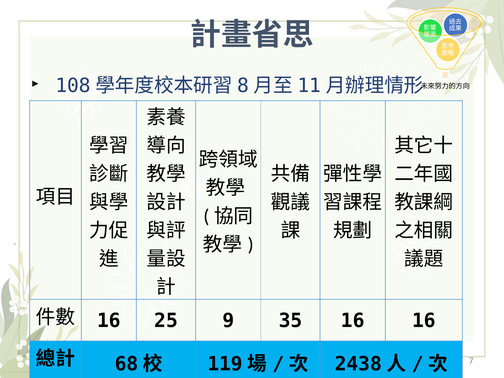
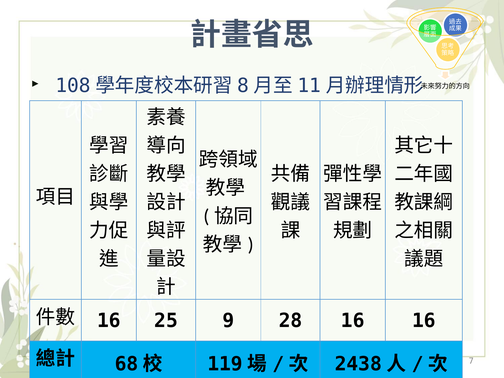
35: 35 -> 28 (290, 321)
